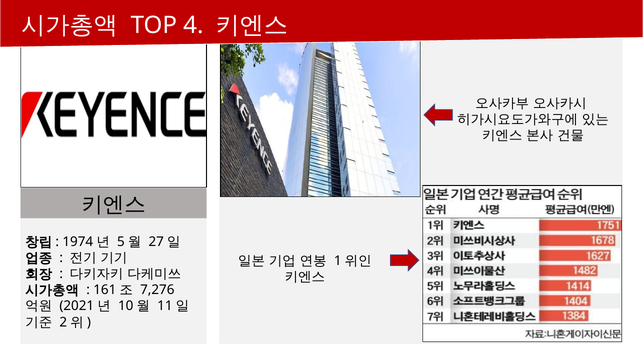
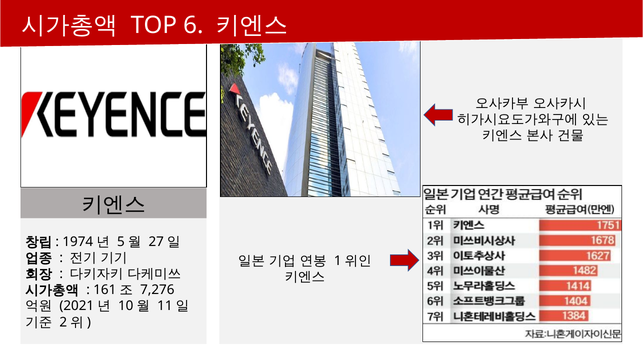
4: 4 -> 6 (193, 25)
